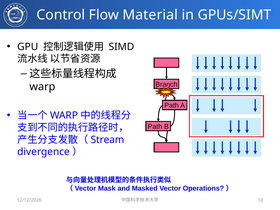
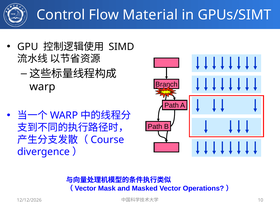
Stream: Stream -> Course (107, 140)
